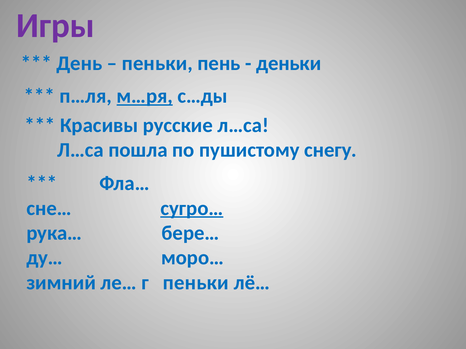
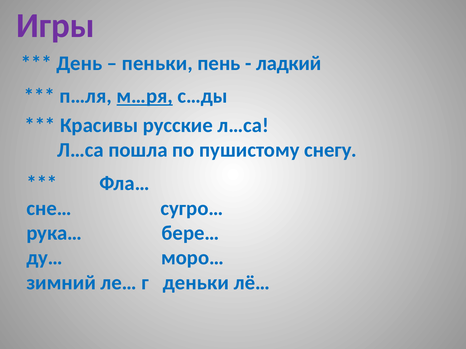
деньки: деньки -> ладкий (289, 64)
сугро… underline: present -> none (192, 208)
г пеньки: пеньки -> деньки (196, 283)
